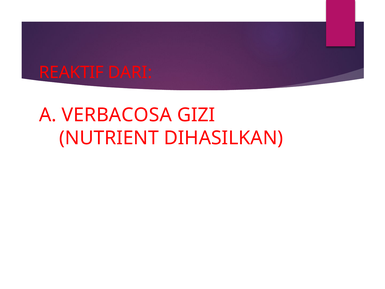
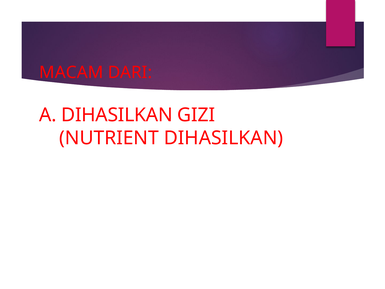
REAKTIF: REAKTIF -> MACAM (71, 72)
A VERBACOSA: VERBACOSA -> DIHASILKAN (117, 115)
